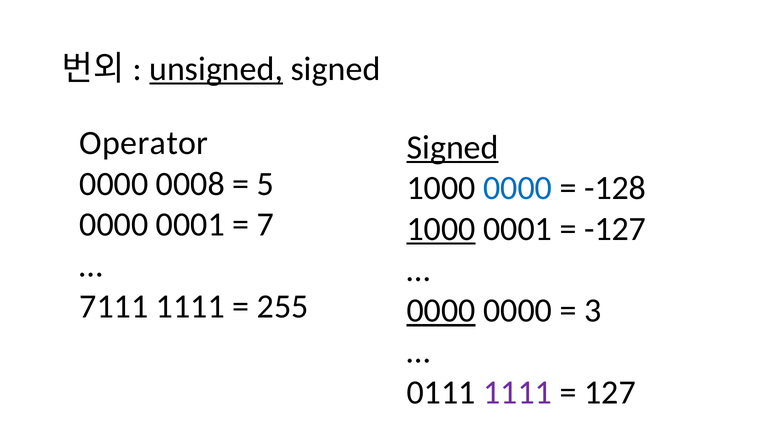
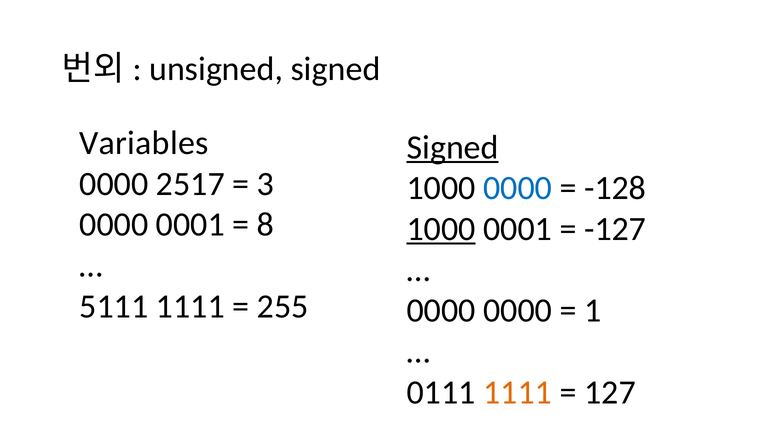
unsigned underline: present -> none (216, 69)
Operator: Operator -> Variables (144, 143)
0008: 0008 -> 2517 (190, 184)
5: 5 -> 3 (265, 184)
7: 7 -> 8 (265, 225)
7111: 7111 -> 5111 (114, 306)
0000 underline: present -> none (441, 310)
3: 3 -> 1 (593, 310)
1111 colour: purple -> orange (518, 392)
